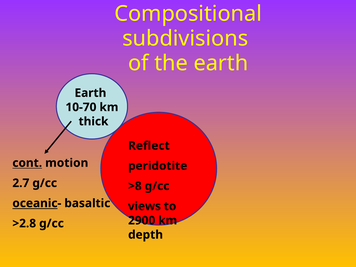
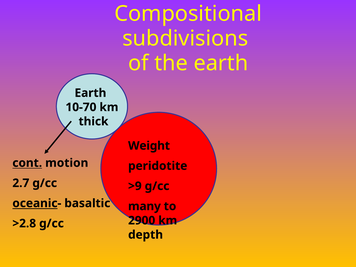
Reflect: Reflect -> Weight (149, 146)
>8: >8 -> >9 (135, 186)
views: views -> many (144, 206)
